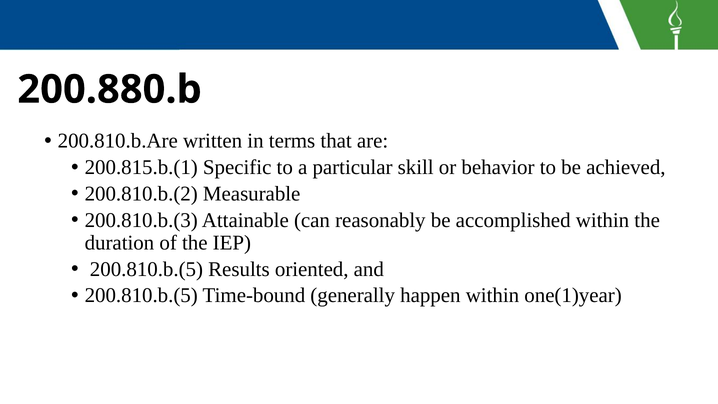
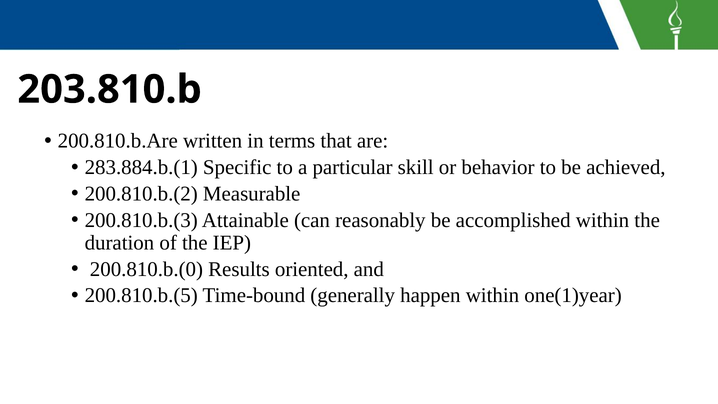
200.880.b: 200.880.b -> 203.810.b (110, 90)
200.815.b.(1: 200.815.b.(1 -> 283.884.b.(1 (141, 167)
200.810.b.(5: 200.810.b.(5 -> 200.810.b.(0 (146, 269)
